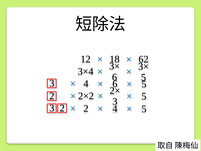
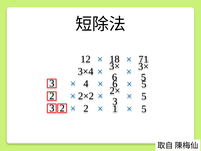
62: 62 -> 71 (144, 59)
4: 4 -> 1 (115, 109)
